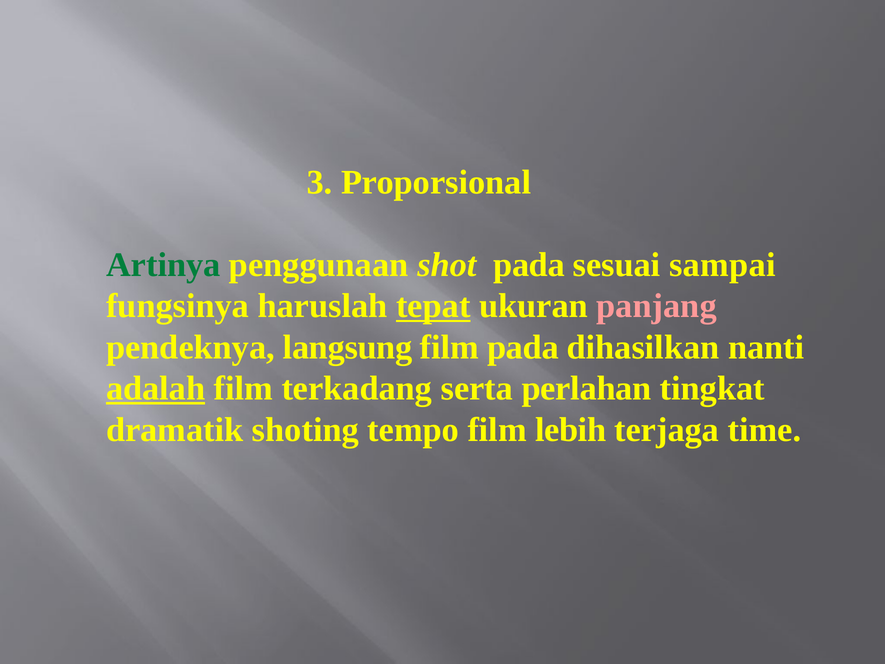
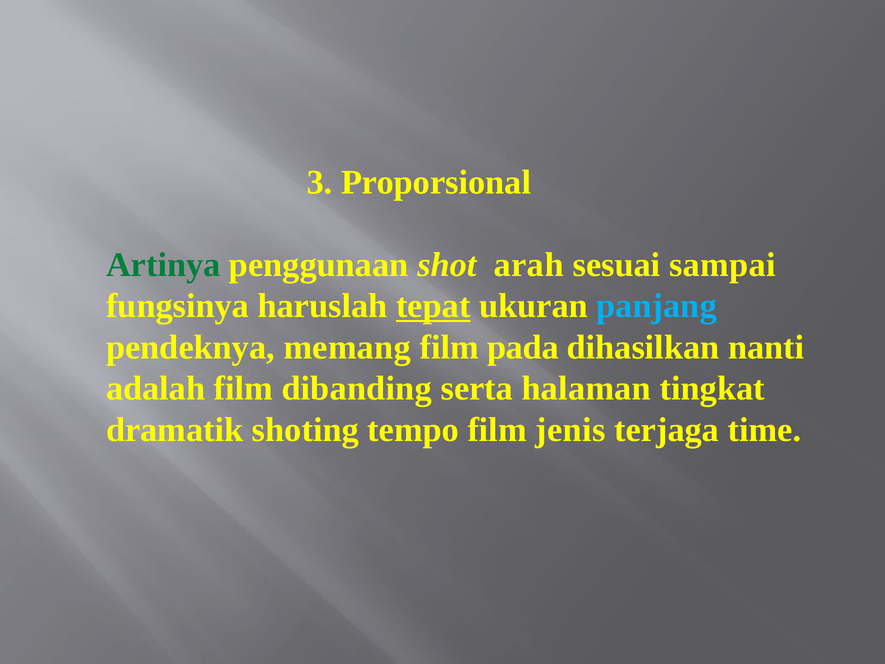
shot pada: pada -> arah (529, 265)
panjang colour: pink -> light blue (657, 306)
langsung: langsung -> memang (347, 347)
adalah underline: present -> none (156, 388)
terkadang: terkadang -> dibanding (357, 388)
perlahan: perlahan -> halaman (586, 388)
lebih: lebih -> jenis (570, 430)
